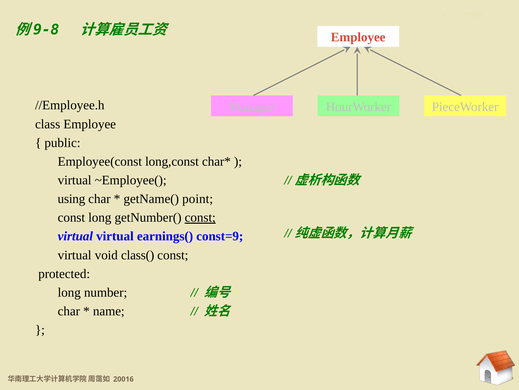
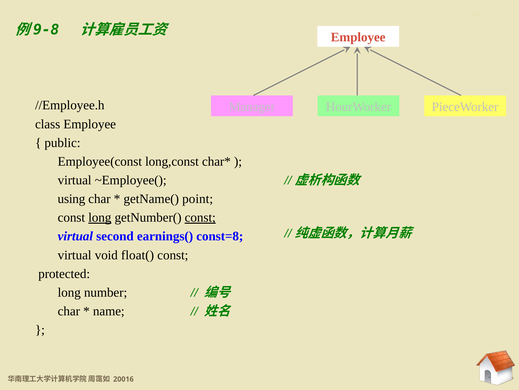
long underline: none -> present (100, 217)
virtual virtual: virtual -> second (115, 236)
const=9: const=9 -> const=8 (220, 236)
class(: class( -> float( (138, 255)
